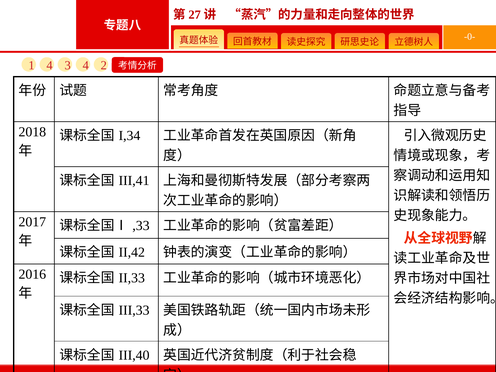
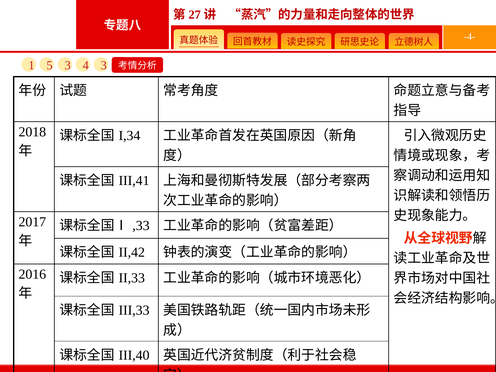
-0-: -0- -> -4- (470, 36)
1 4: 4 -> 5 (50, 65)
4 2: 2 -> 3 (104, 65)
